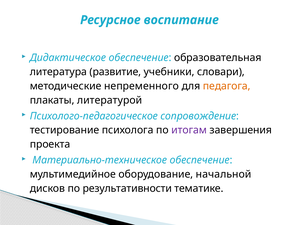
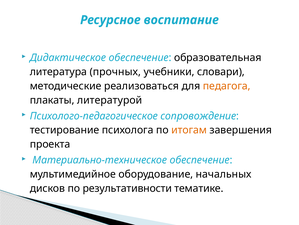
развитие: развитие -> прочных (115, 72)
непременного: непременного -> реализоваться (142, 86)
итогам colour: purple -> orange (189, 130)
начальной: начальной -> начальных (224, 174)
